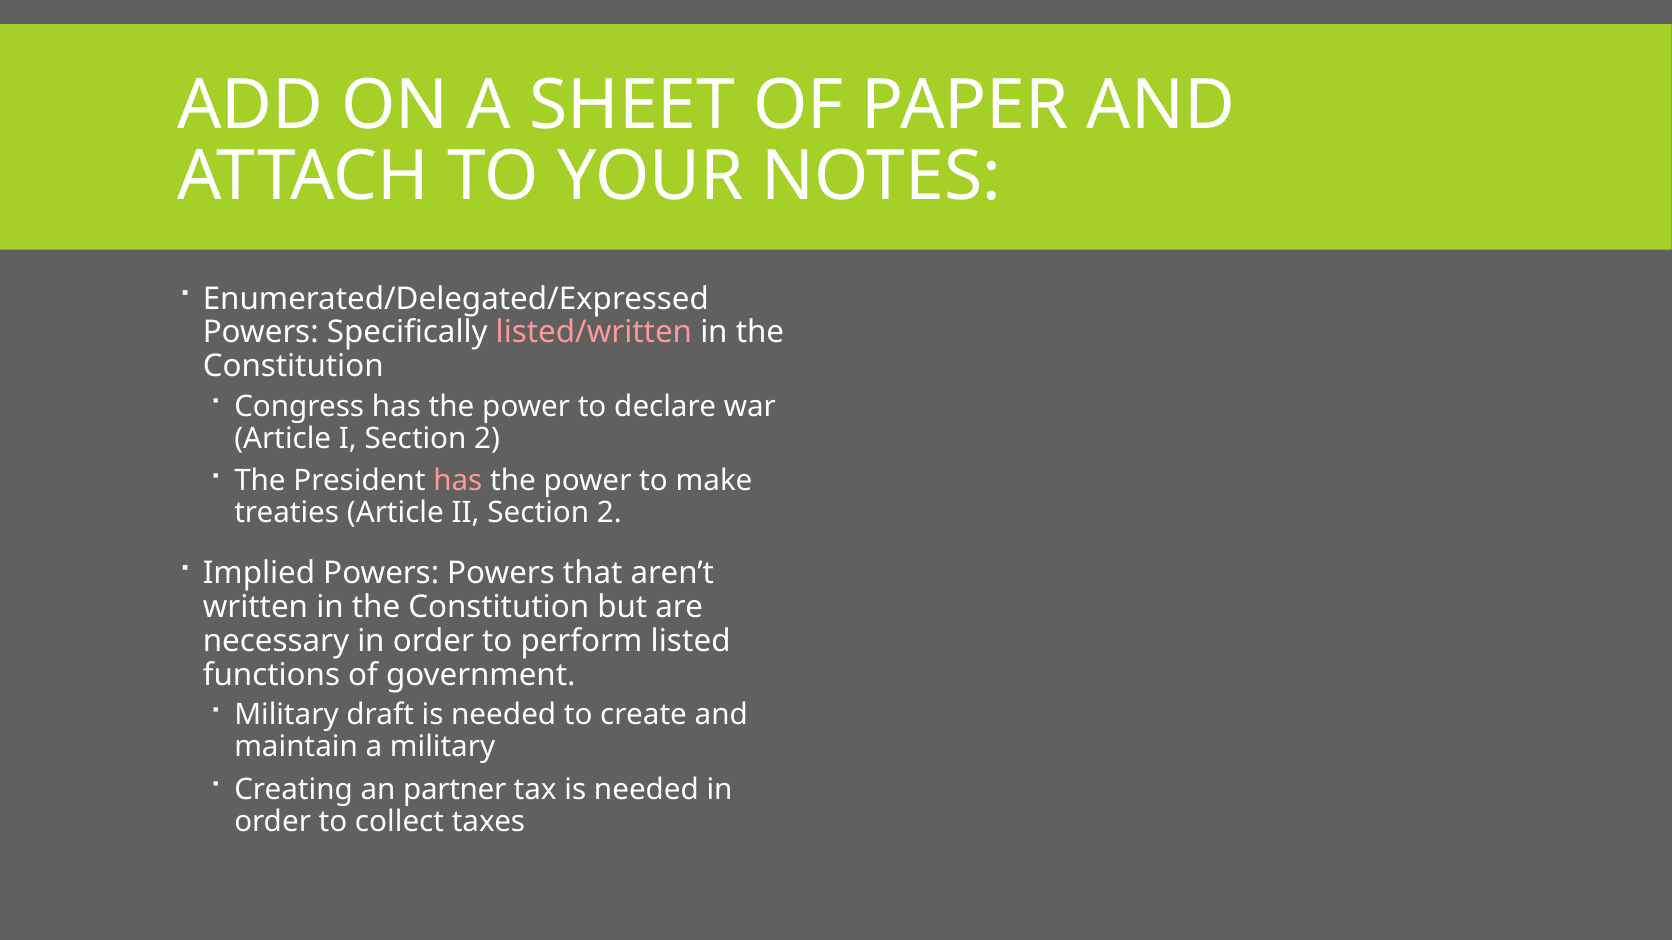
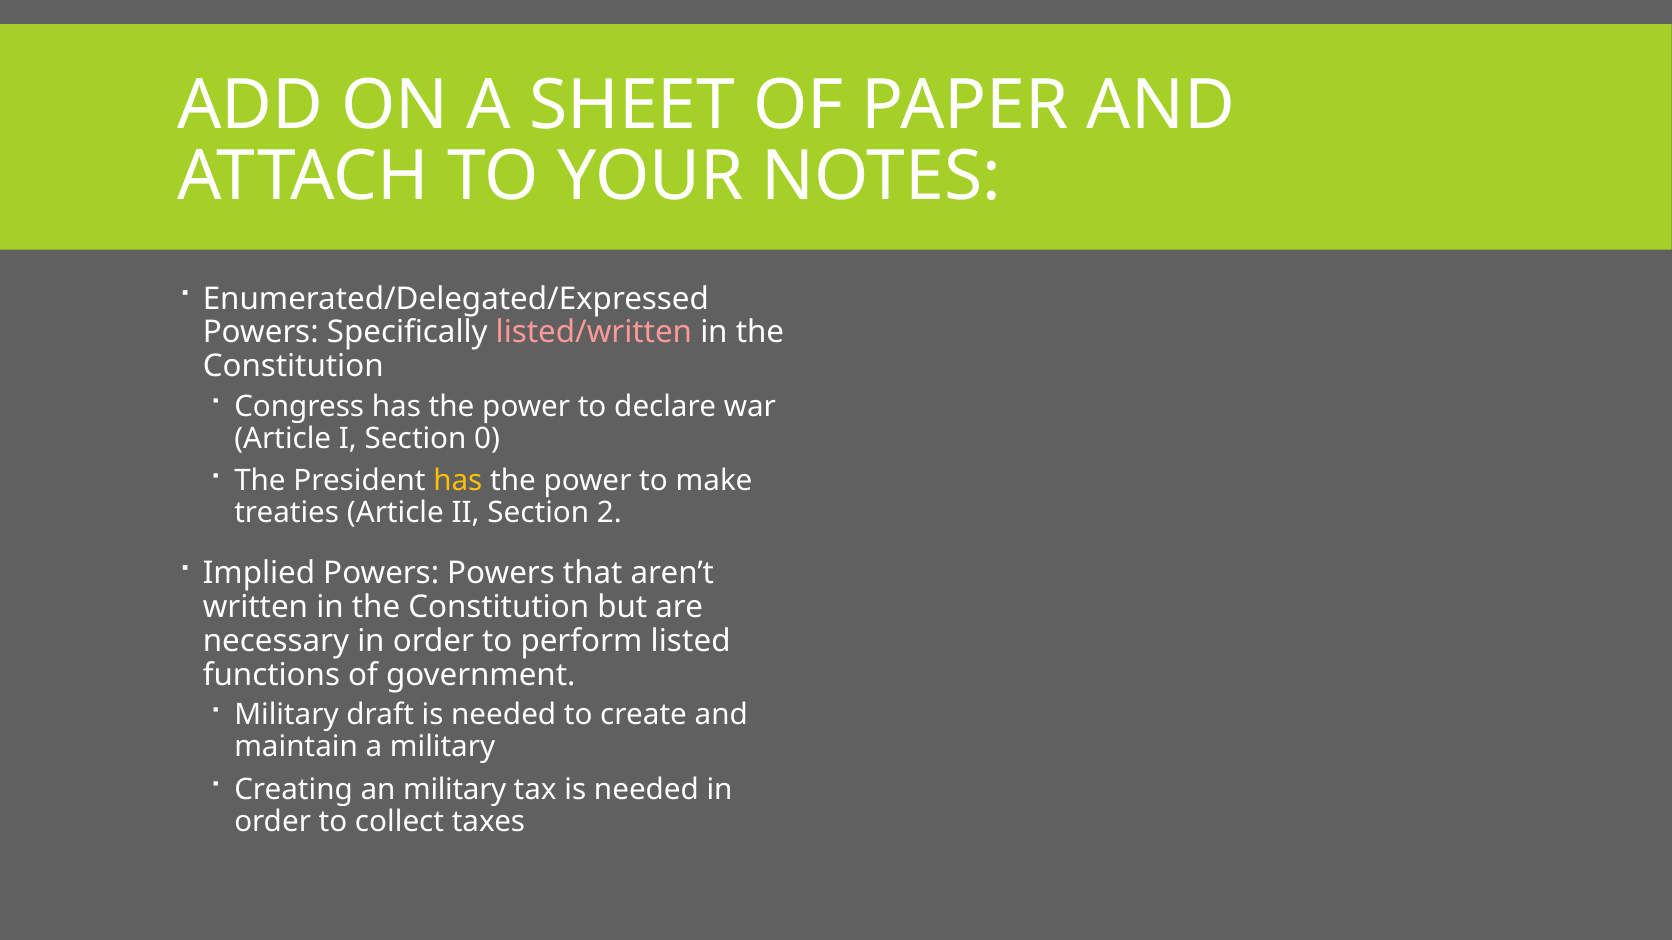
I Section 2: 2 -> 0 (487, 439)
has colour: pink -> yellow (458, 481)
an partner: partner -> military (455, 790)
